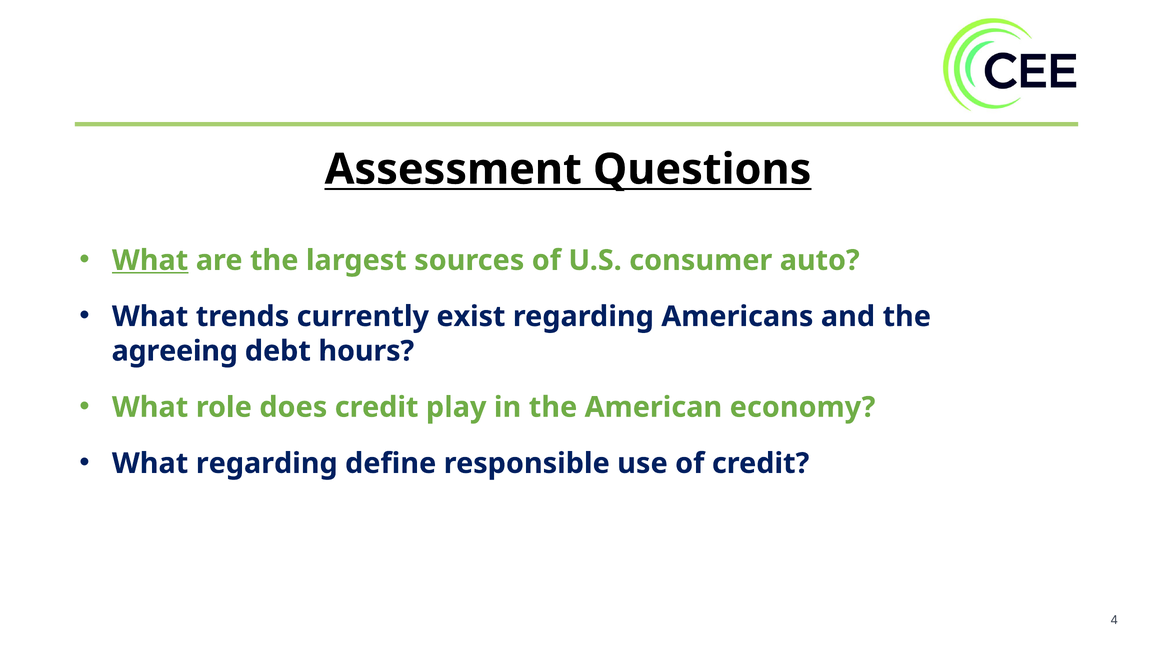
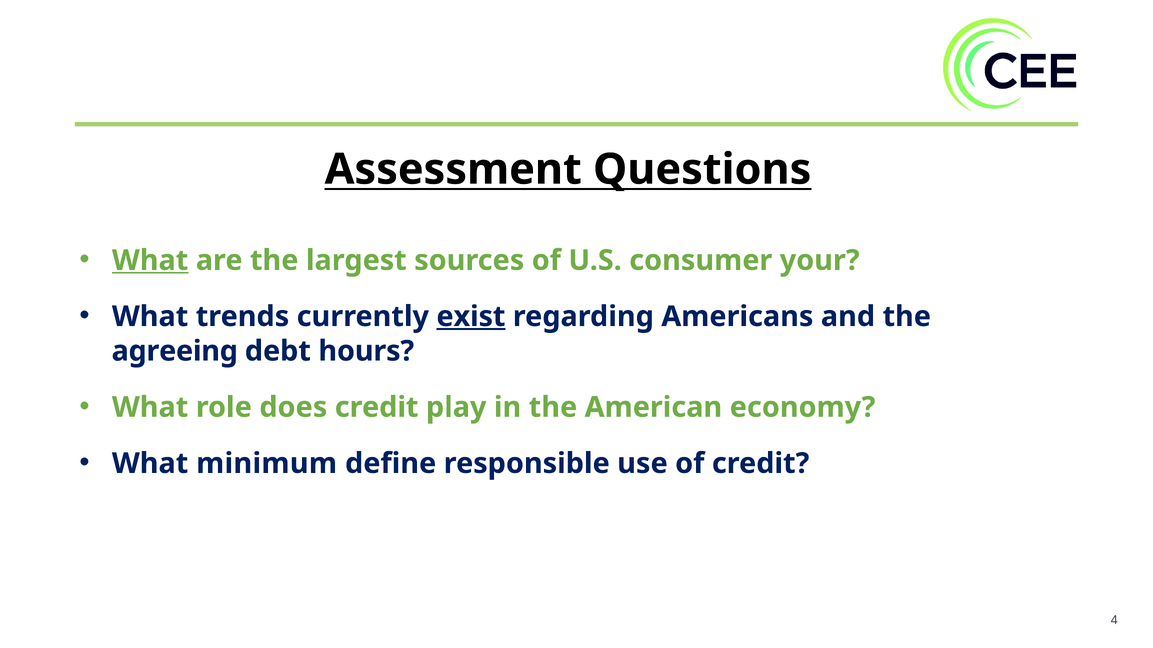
auto: auto -> your (820, 261)
exist underline: none -> present (471, 317)
What regarding: regarding -> minimum (267, 464)
